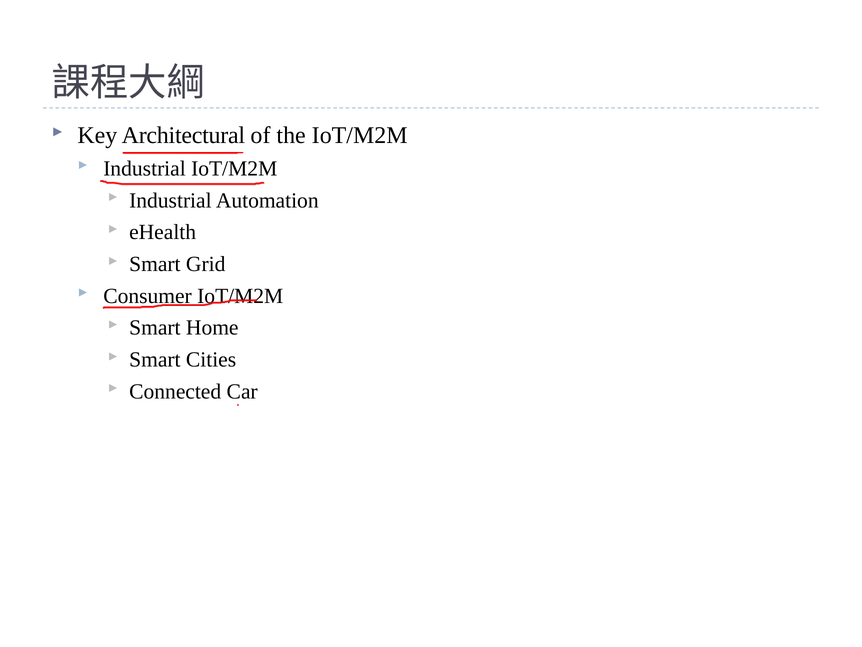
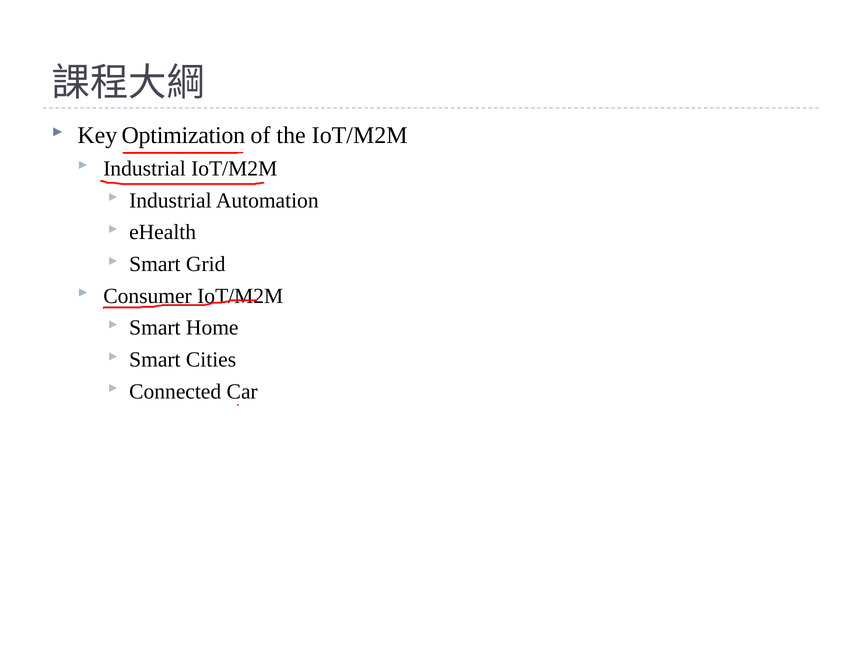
Architectural: Architectural -> Optimization (183, 135)
